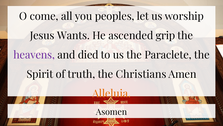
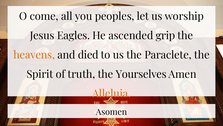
Wants: Wants -> Eagles (73, 36)
heavens colour: purple -> orange (34, 55)
Christians: Christians -> Yourselves (141, 74)
